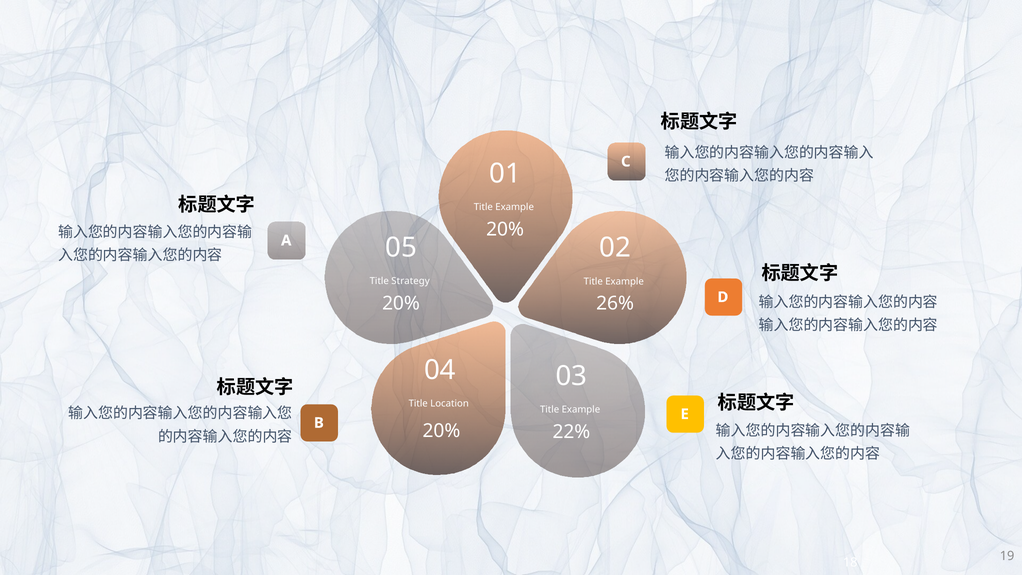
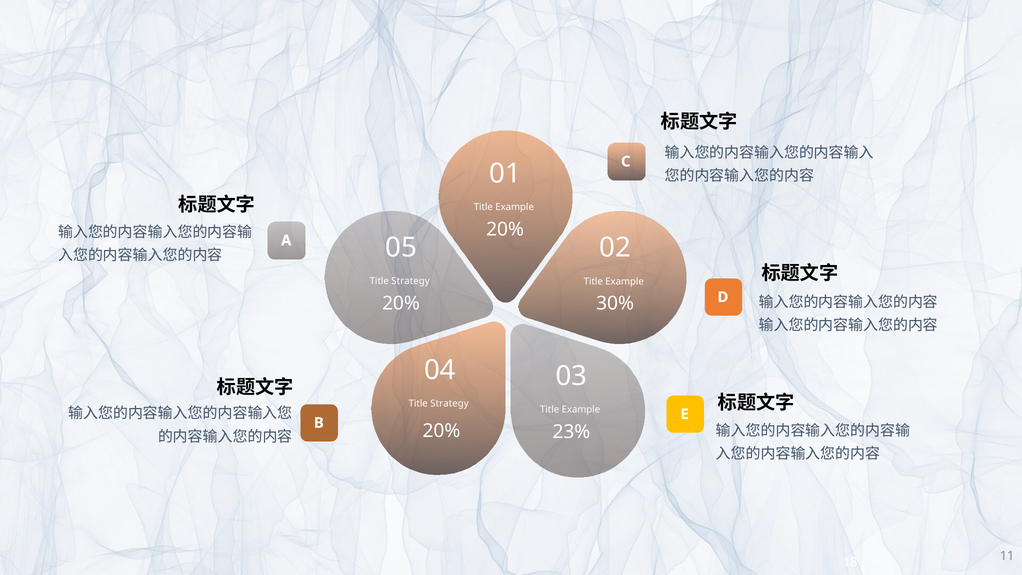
26%: 26% -> 30% (615, 304)
Location: Location -> Strategy (450, 404)
22%: 22% -> 23% (571, 432)
19: 19 -> 11 (1007, 556)
